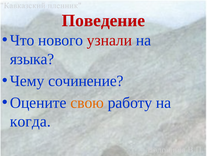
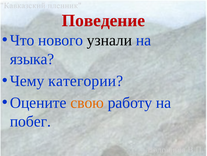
узнали colour: red -> black (109, 40)
сочинение: сочинение -> категории (86, 81)
когда: когда -> побег (30, 121)
